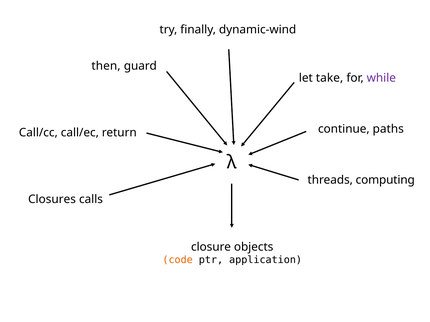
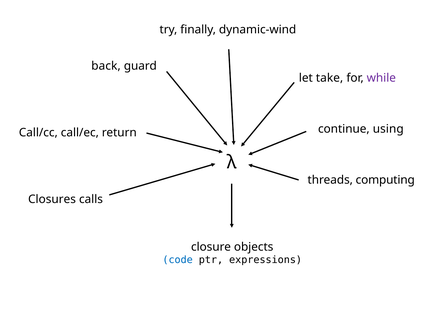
then: then -> back (106, 66)
paths: paths -> using (388, 129)
code colour: orange -> blue (178, 260)
application: application -> expressions (266, 260)
